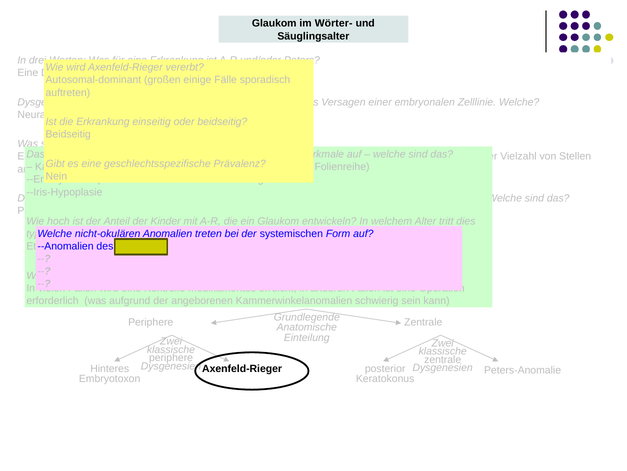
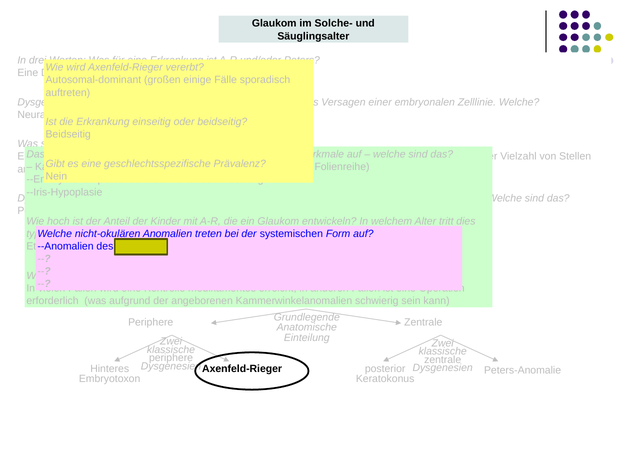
Wörter-: Wörter- -> Solche- (334, 24)
